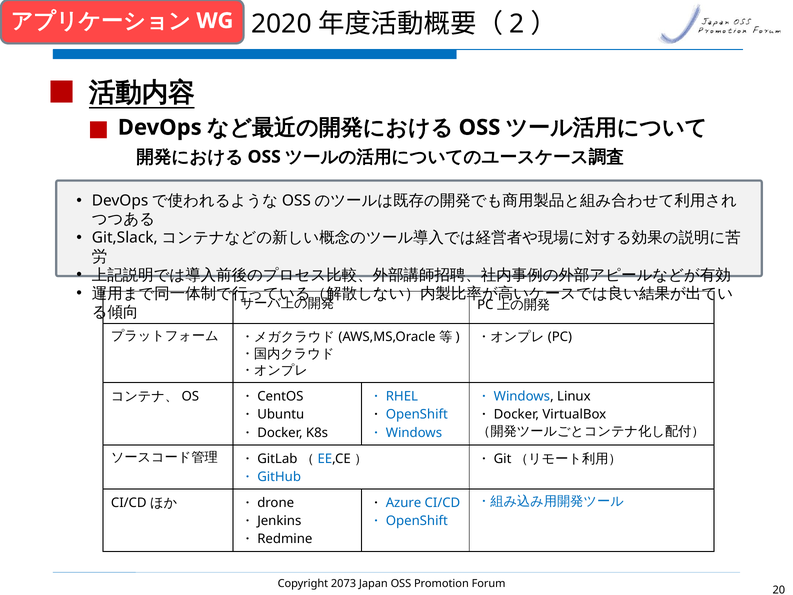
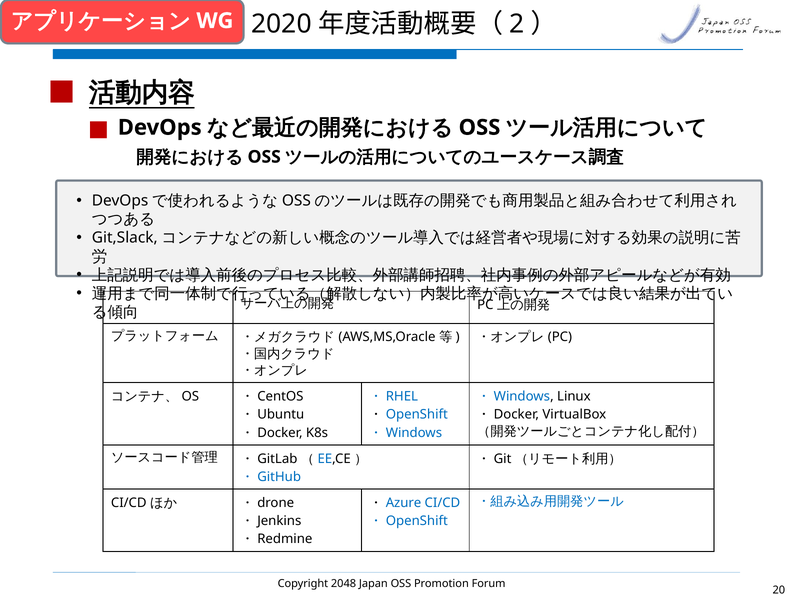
2073: 2073 -> 2048 (344, 584)
